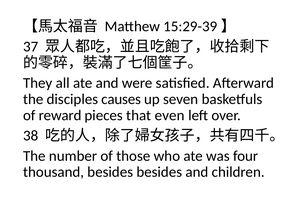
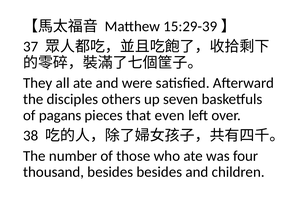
causes: causes -> others (121, 99)
reward: reward -> pagans (60, 115)
